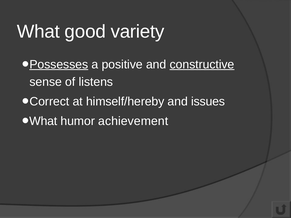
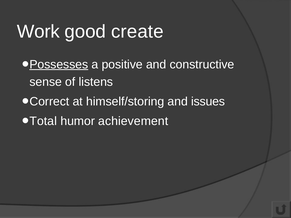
What: What -> Work (38, 32)
variety: variety -> create (137, 32)
constructive underline: present -> none (202, 65)
himself/hereby: himself/hereby -> himself/storing (125, 102)
What: What -> Total (43, 121)
